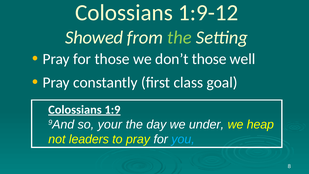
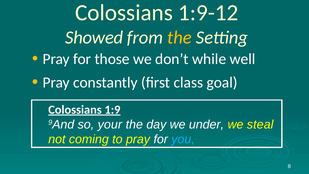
the colour: light green -> yellow (179, 37)
don’t those: those -> while (209, 59)
heap: heap -> steal (260, 124)
leaders: leaders -> coming (89, 139)
